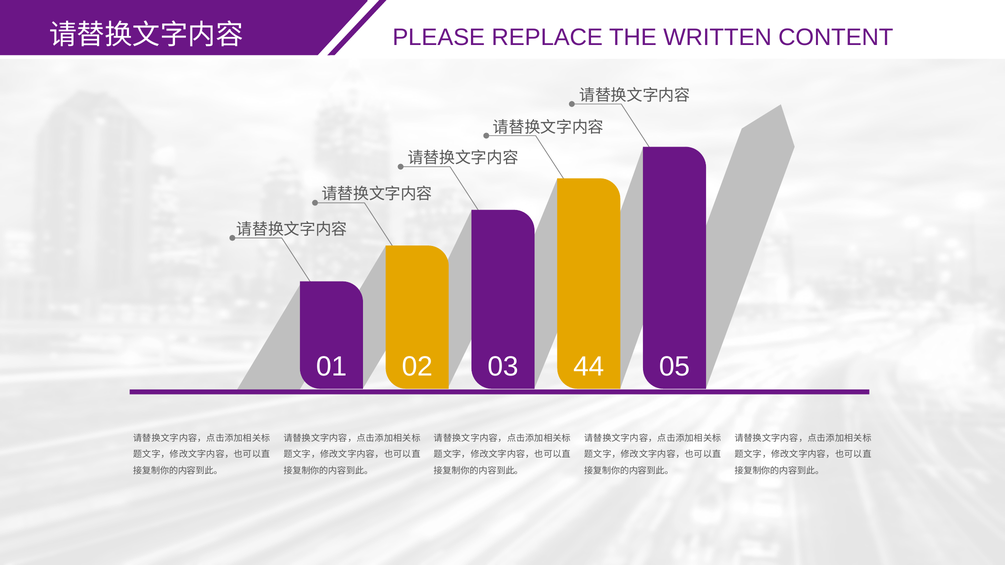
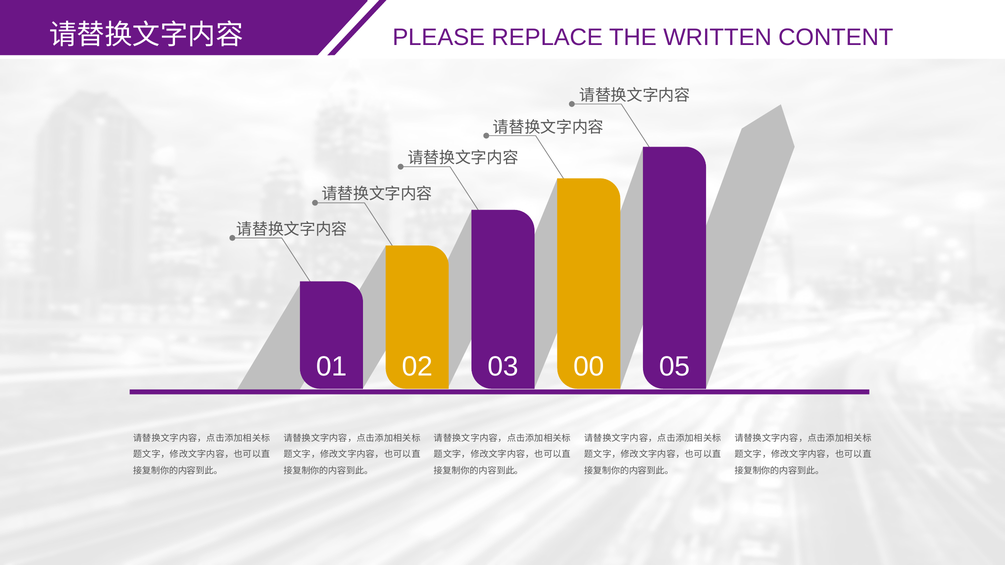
44: 44 -> 00 (589, 367)
